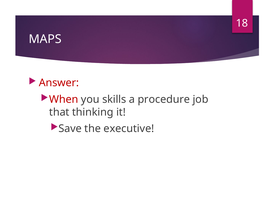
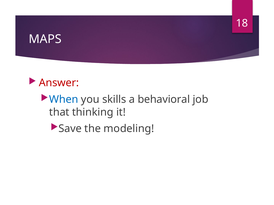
When colour: red -> blue (64, 100)
procedure: procedure -> behavioral (164, 100)
executive: executive -> modeling (129, 129)
